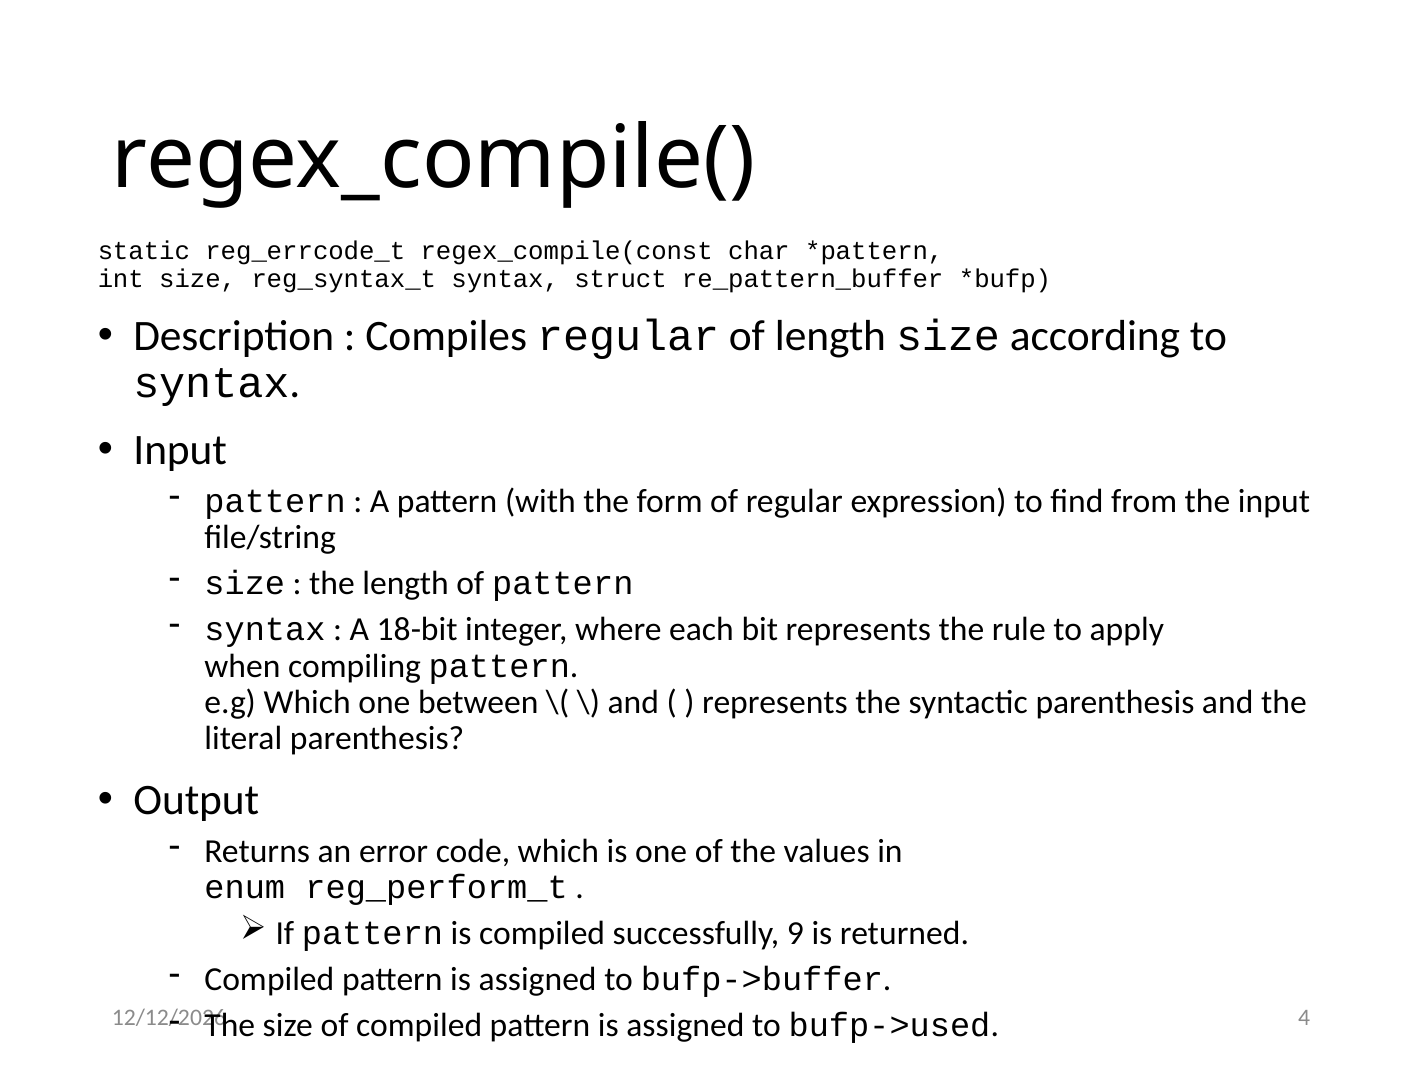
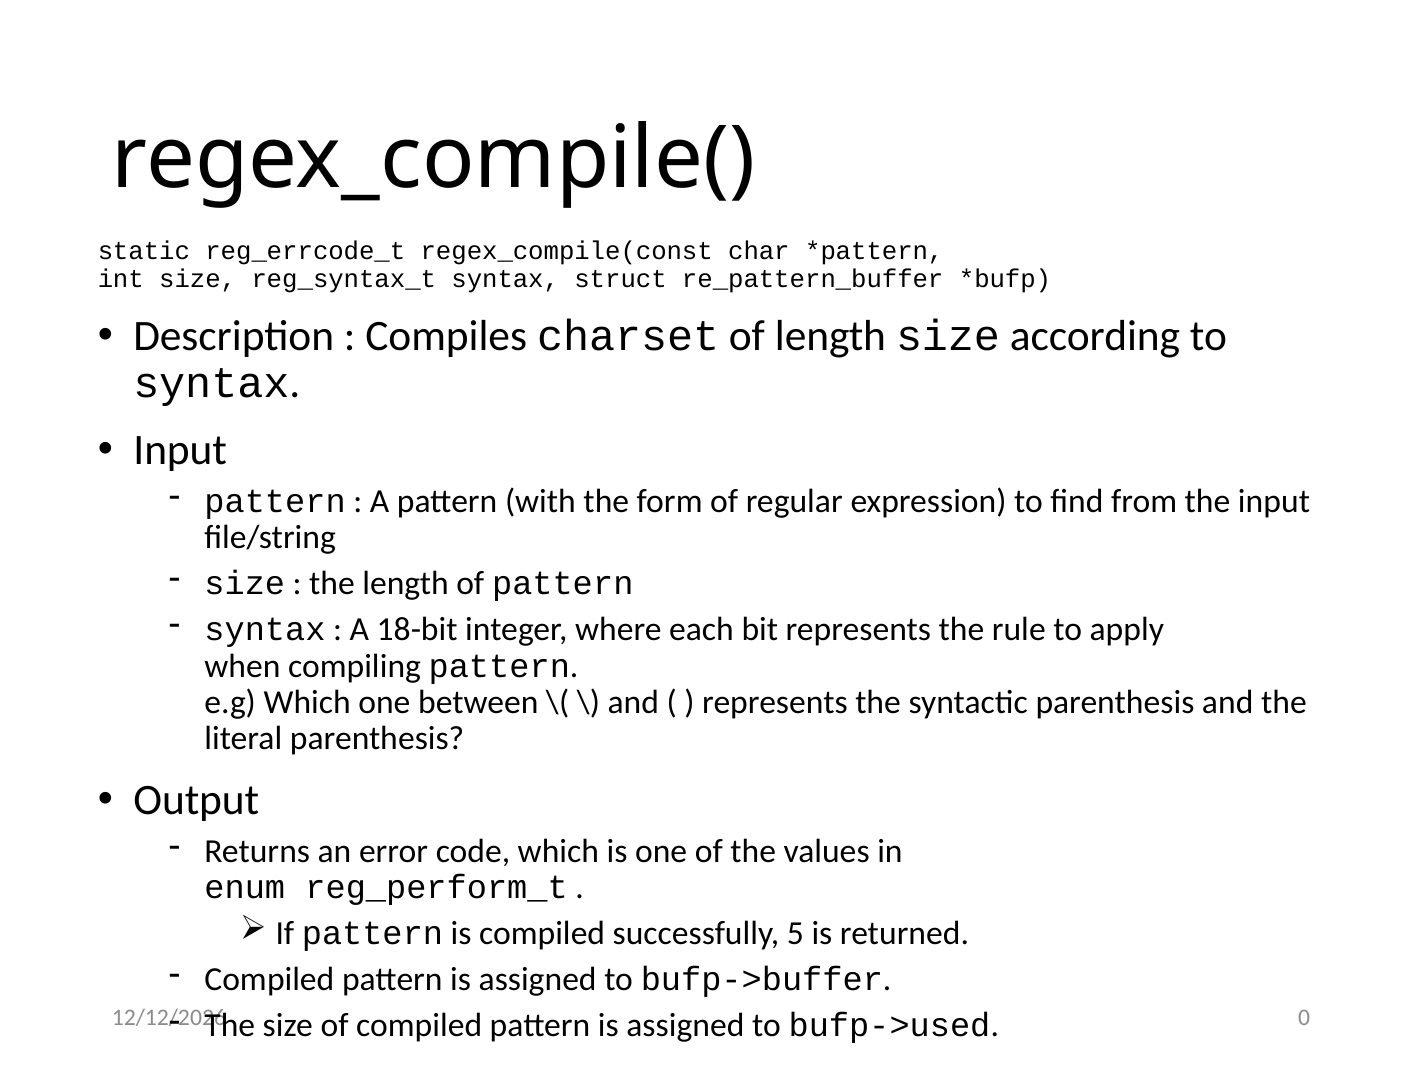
Compiles regular: regular -> charset (628, 336)
9: 9 -> 5 (795, 934)
4: 4 -> 0 (1304, 1018)
